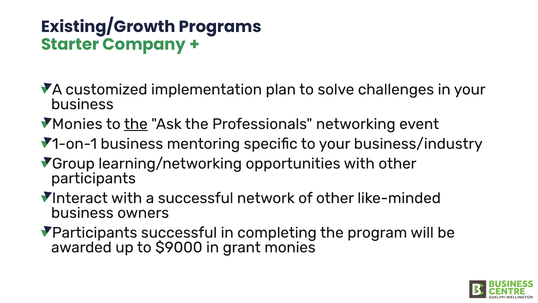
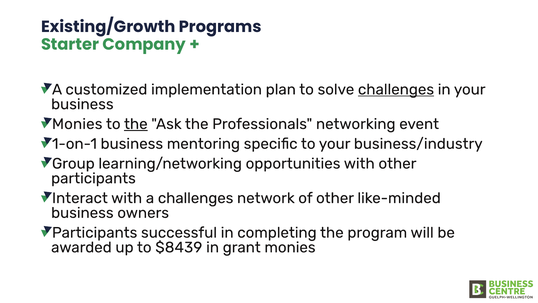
challenges underline: none -> present (396, 89)
a successful: successful -> challenges (196, 198)
$9000: $9000 -> $8439 (179, 247)
